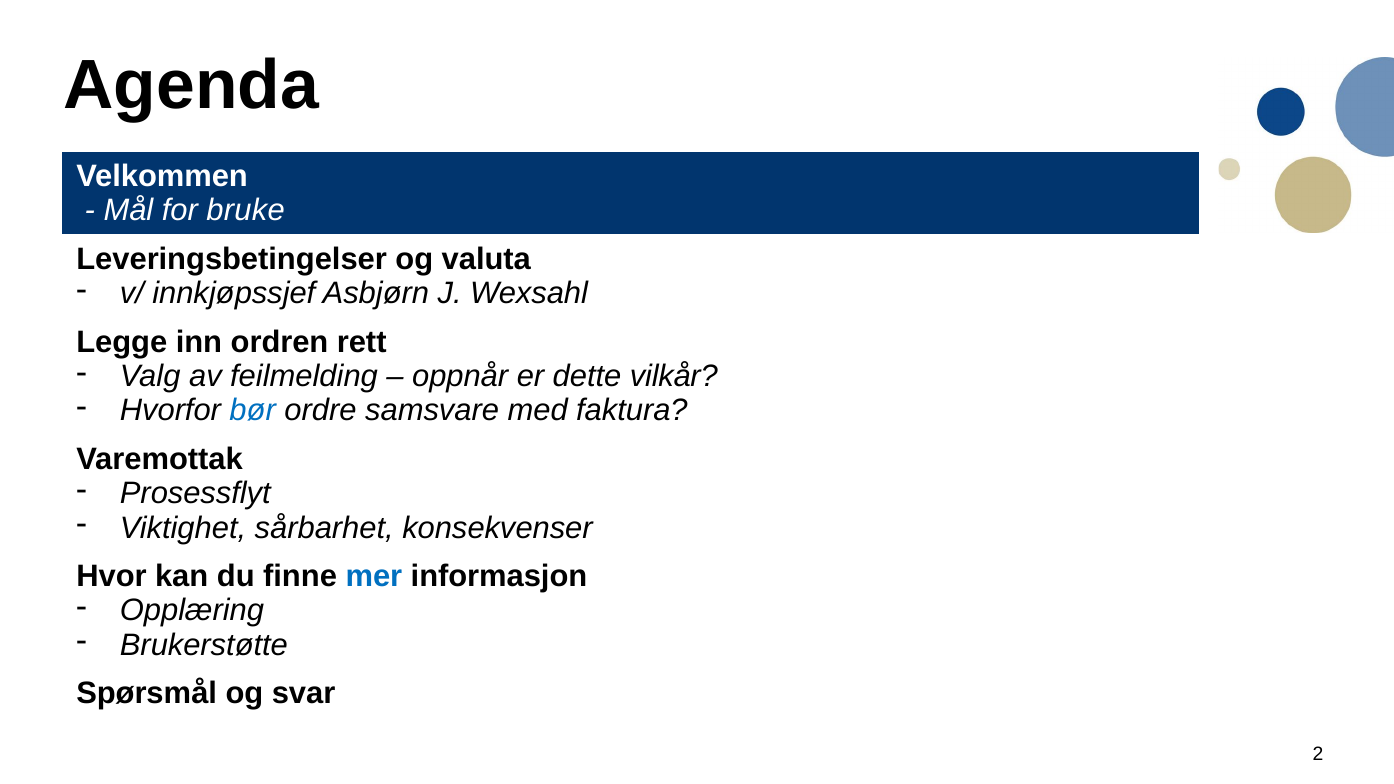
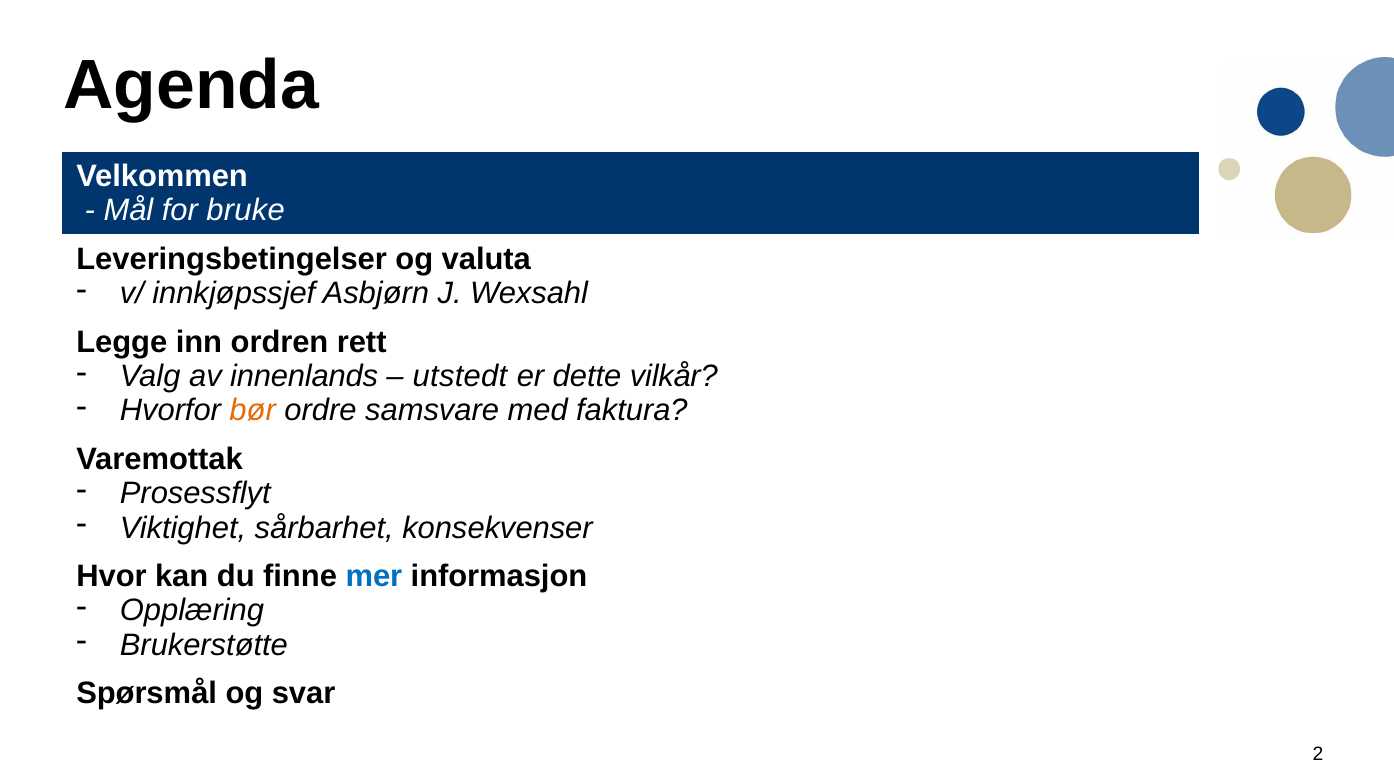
feilmelding: feilmelding -> innenlands (304, 376)
oppnår: oppnår -> utstedt (460, 376)
bør colour: blue -> orange (253, 411)
